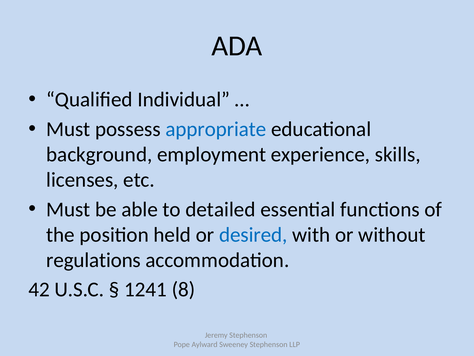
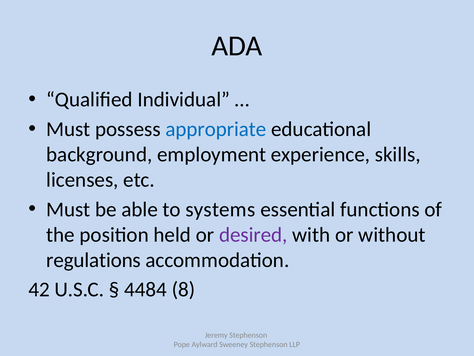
detailed: detailed -> systems (220, 209)
desired colour: blue -> purple (253, 234)
1241: 1241 -> 4484 (146, 289)
